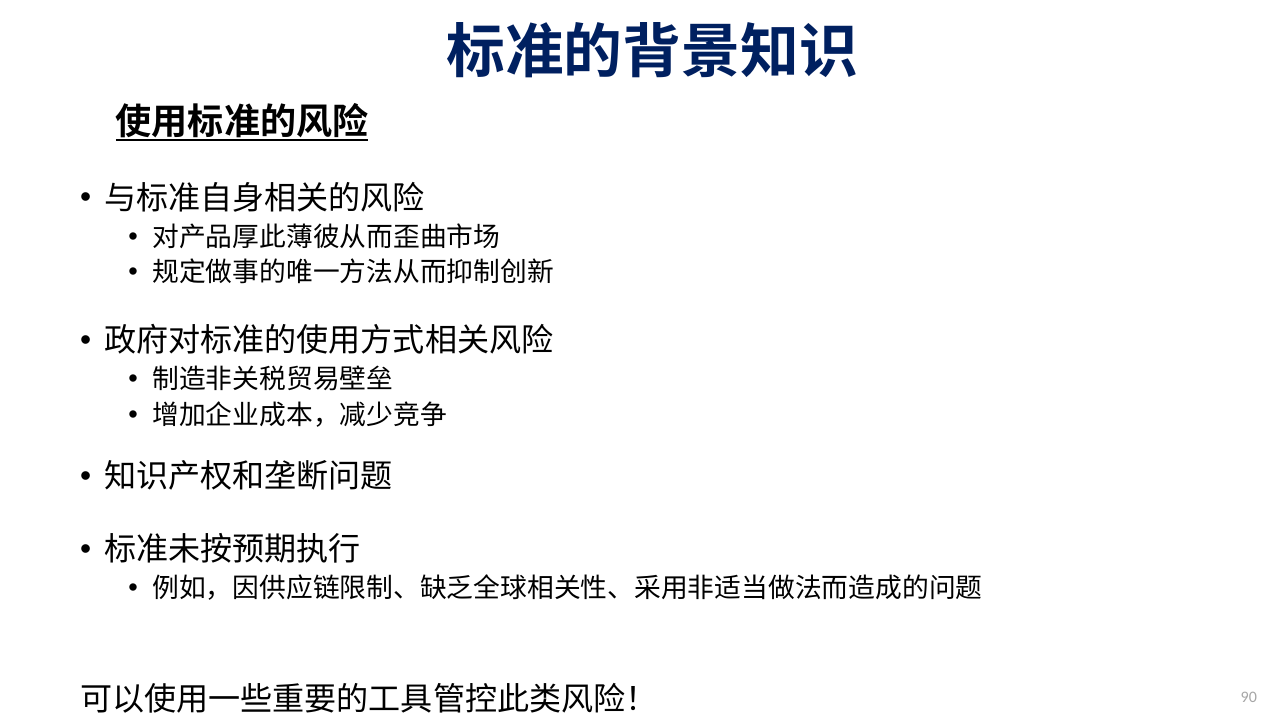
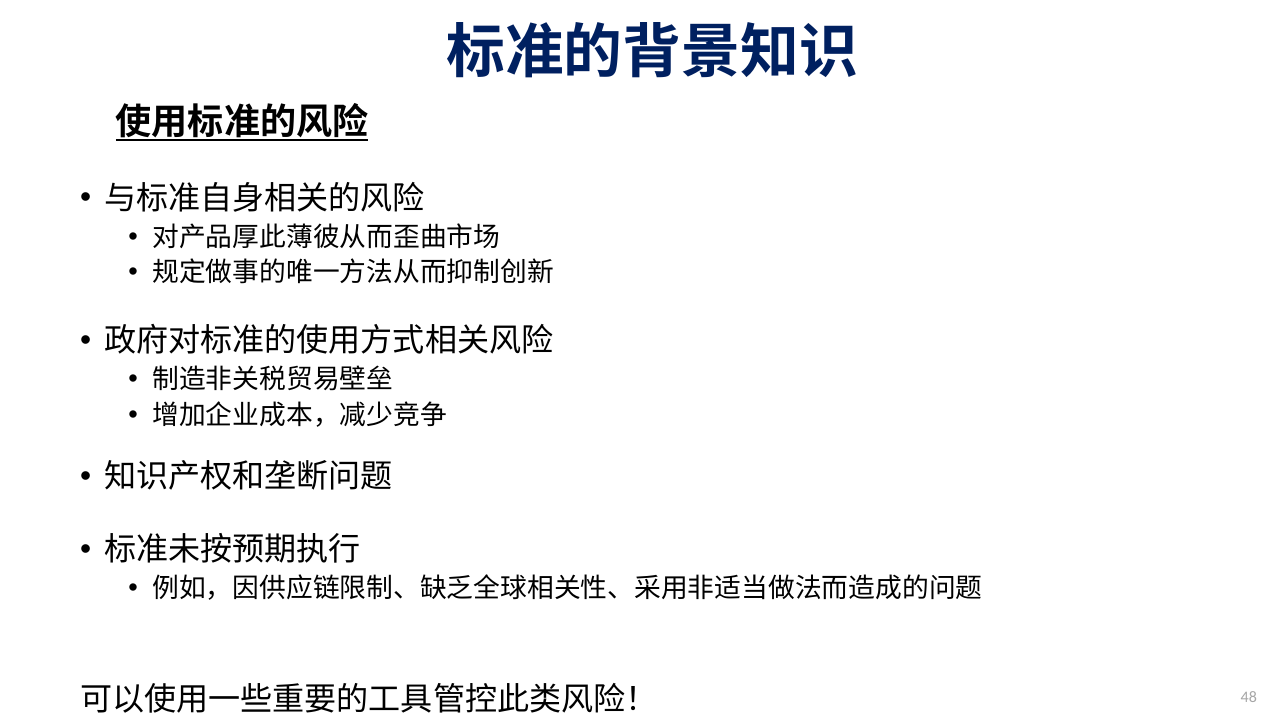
90: 90 -> 48 (1249, 697)
